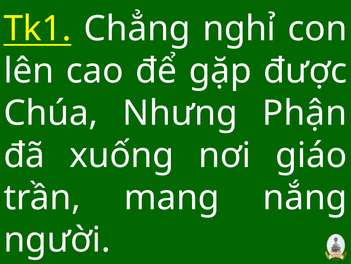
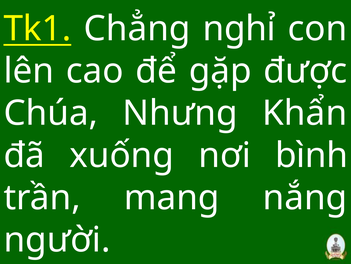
Phận: Phận -> Khẩn (305, 113)
giáo: giáo -> bình (311, 155)
